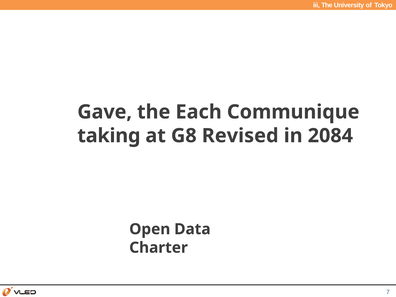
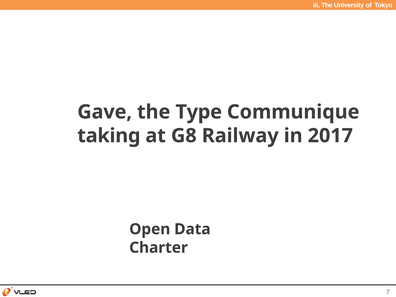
Each: Each -> Type (199, 112)
Revised: Revised -> Railway (240, 136)
2084: 2084 -> 2017 (330, 136)
